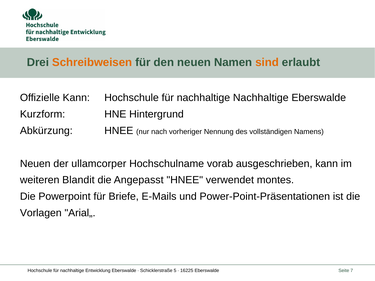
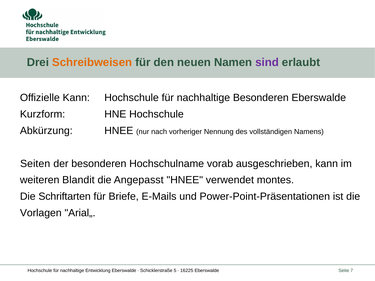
sind colour: orange -> purple (267, 63)
nachhaltige Nachhaltige: Nachhaltige -> Besonderen (261, 98)
HNE Hintergrund: Hintergrund -> Hochschule (156, 114)
Neuen: Neuen -> Seiten (35, 164)
der ullamcorper: ullamcorper -> besonderen (99, 164)
Powerpoint: Powerpoint -> Schriftarten (65, 197)
